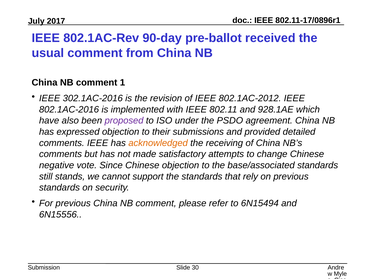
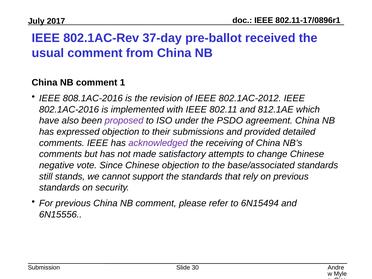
90-day: 90-day -> 37-day (162, 38)
302.1AC-2016: 302.1AC-2016 -> 808.1AC-2016 (93, 98)
928.1AE: 928.1AE -> 812.1AE (276, 109)
acknowledged colour: orange -> purple (158, 143)
